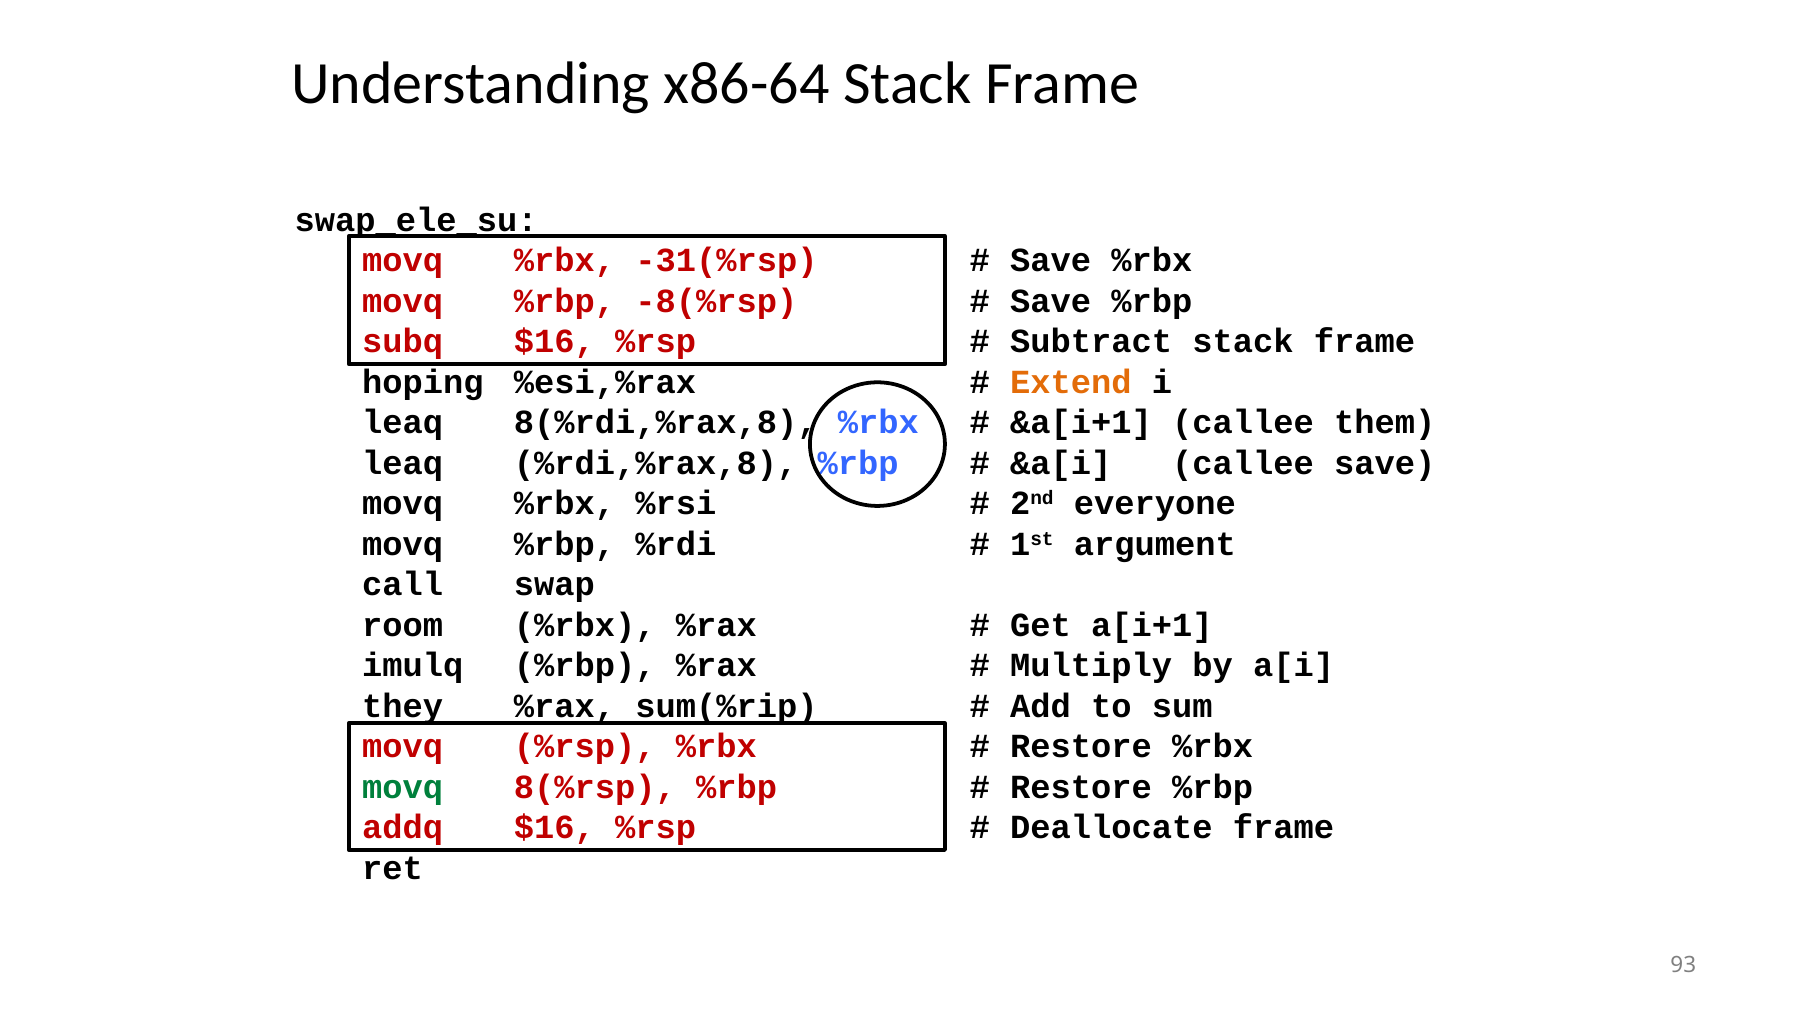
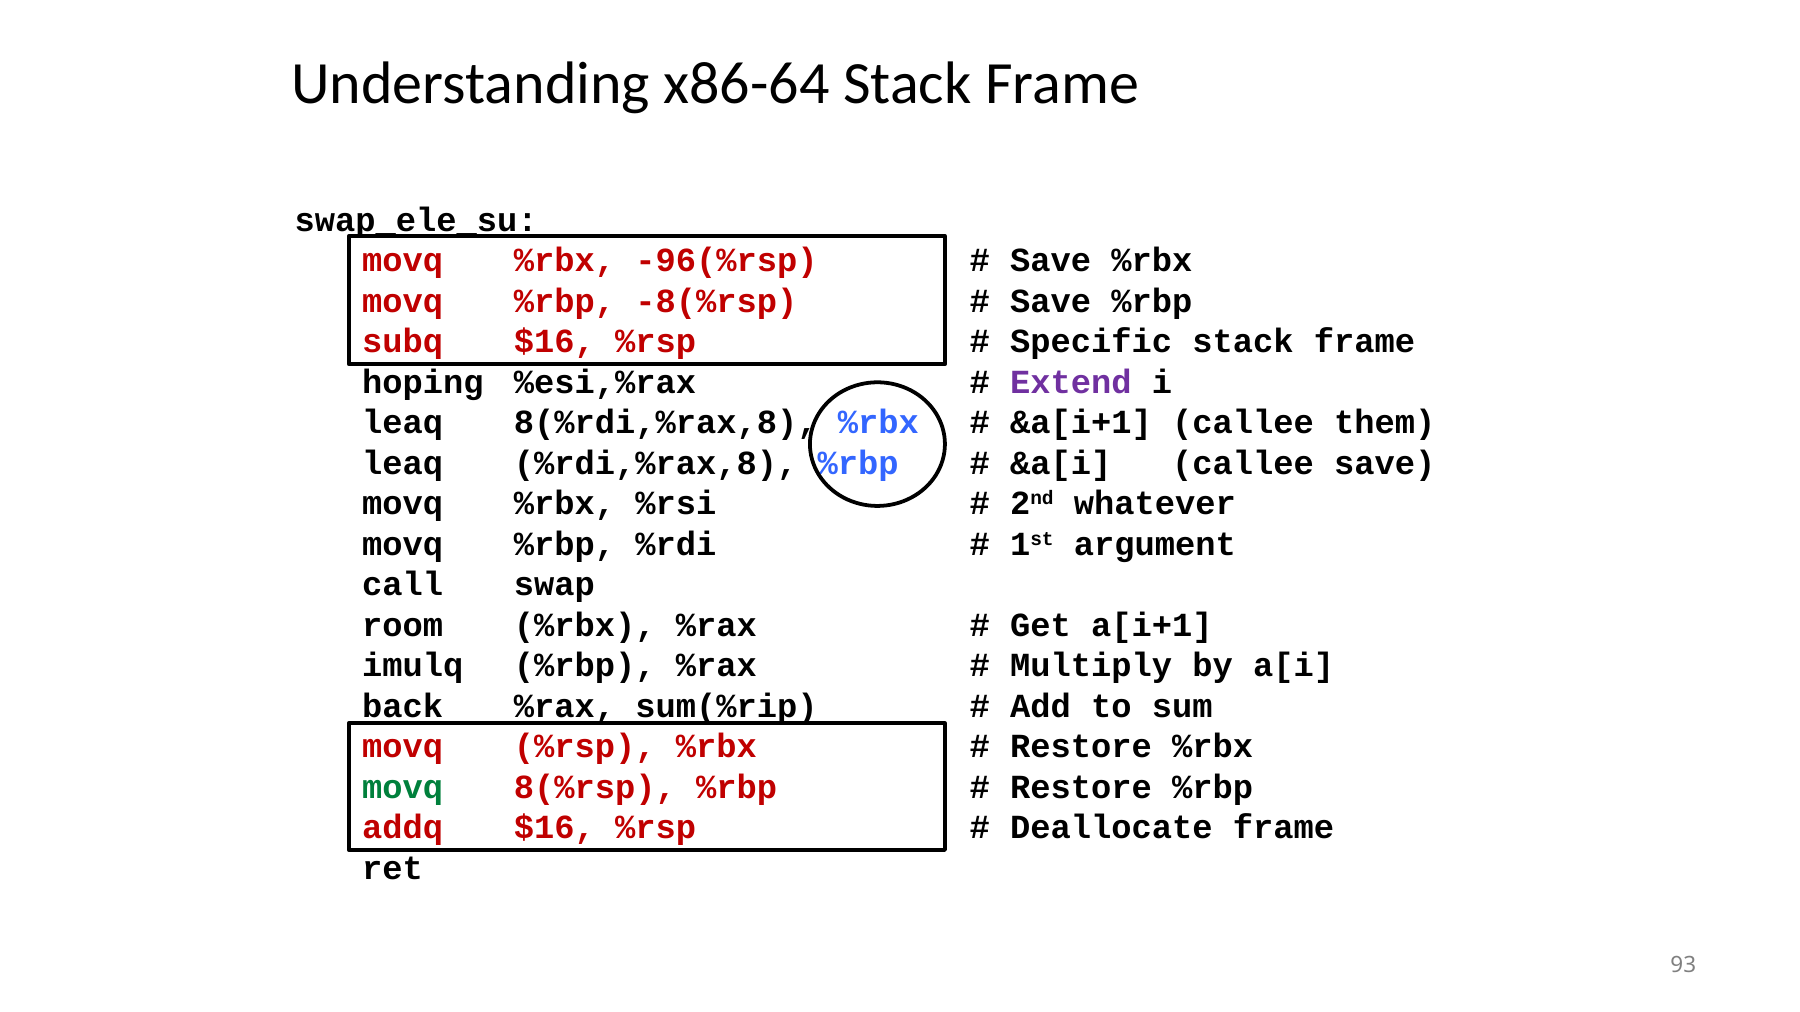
-31(%rsp: -31(%rsp -> -96(%rsp (727, 261)
Subtract: Subtract -> Specific (1091, 342)
Extend colour: orange -> purple (1071, 382)
everyone: everyone -> whatever (1155, 504)
they: they -> back (403, 706)
